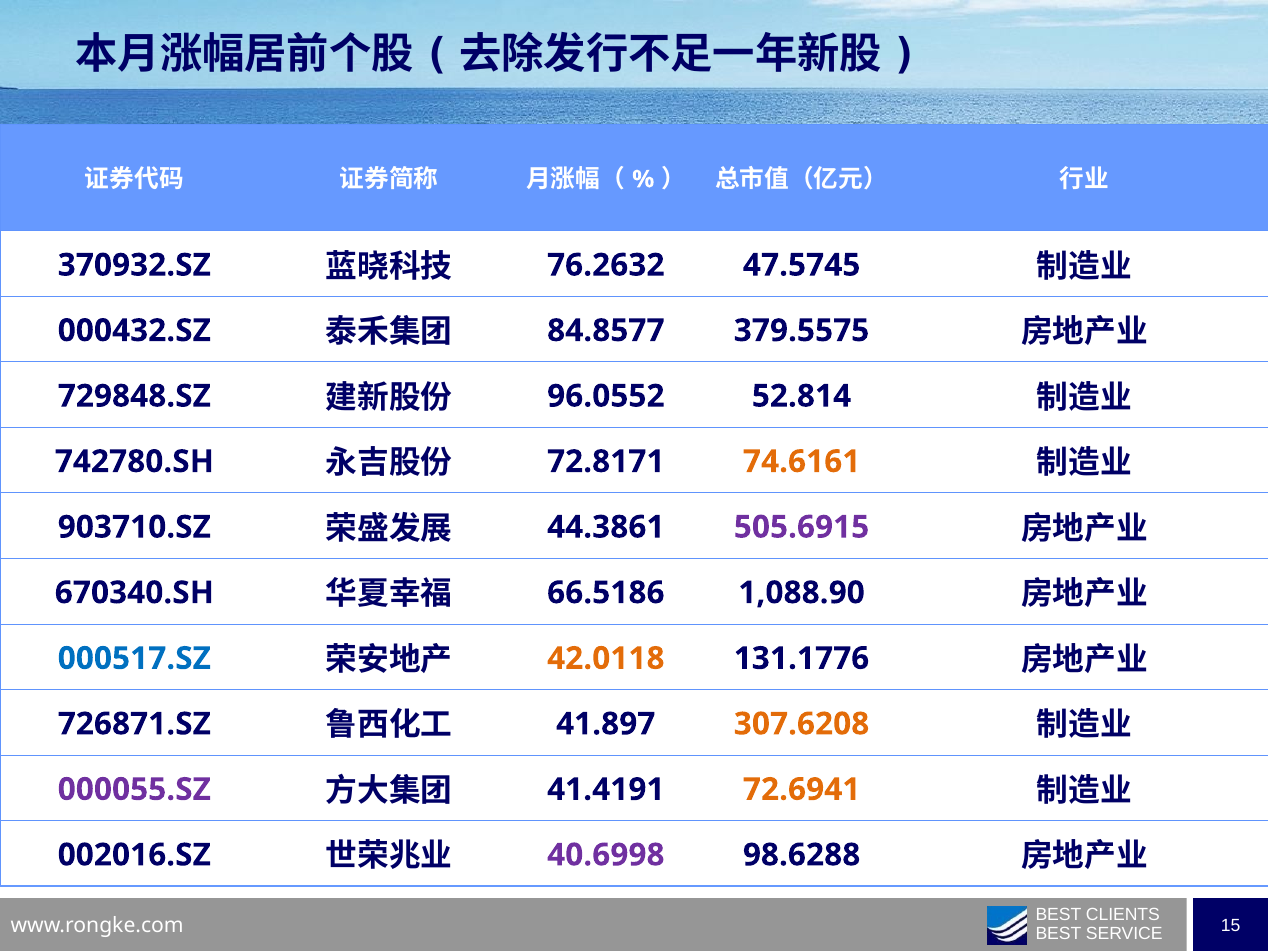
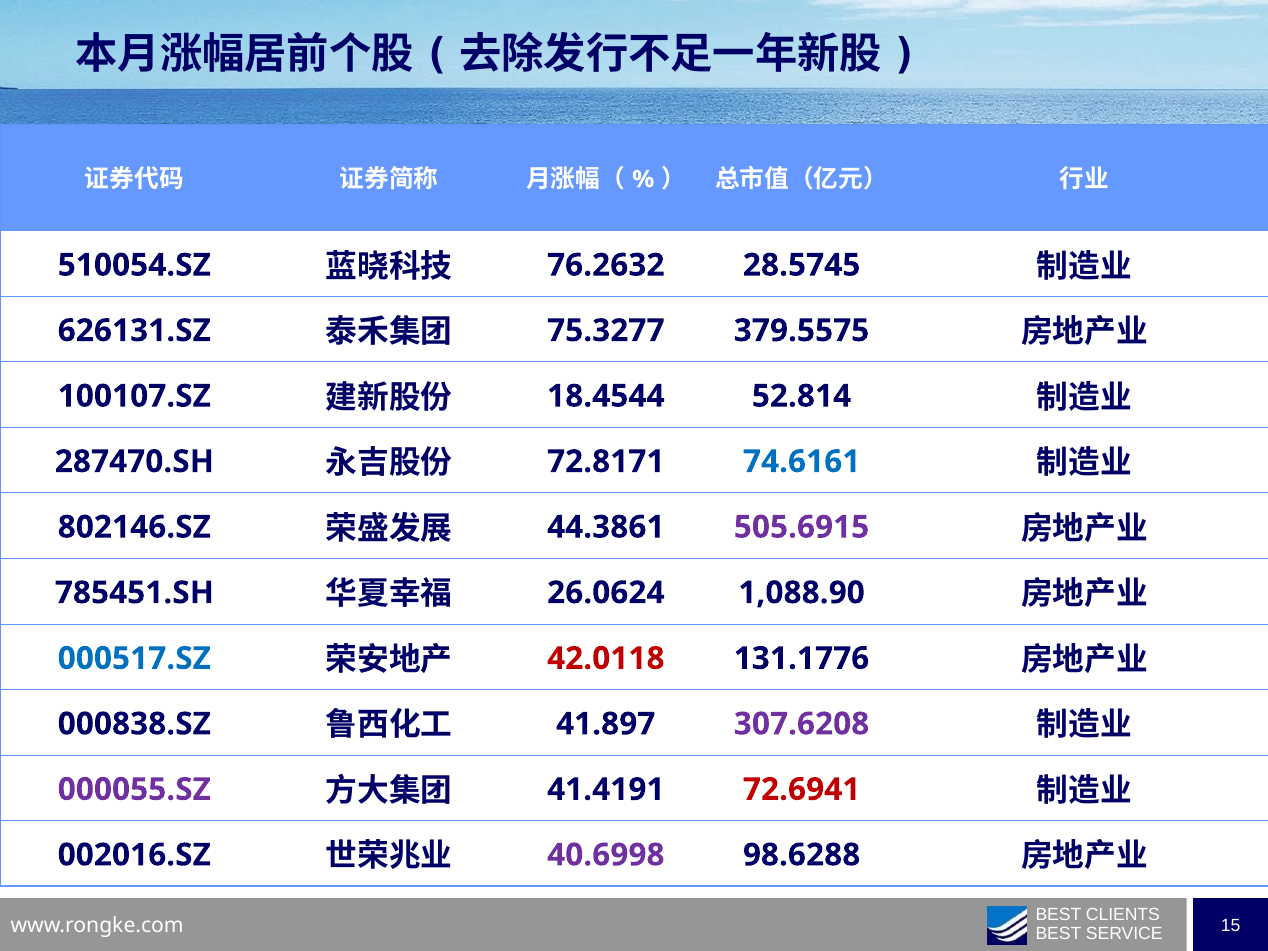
370932.SZ: 370932.SZ -> 510054.SZ (134, 265)
47.5745: 47.5745 -> 28.5745 (802, 265)
000432.SZ: 000432.SZ -> 626131.SZ (134, 331)
84.8577: 84.8577 -> 75.3277 (606, 331)
729848.SZ: 729848.SZ -> 100107.SZ (134, 396)
96.0552: 96.0552 -> 18.4544 (606, 396)
742780.SH: 742780.SH -> 287470.SH (134, 462)
74.6161 colour: orange -> blue (802, 462)
903710.SZ: 903710.SZ -> 802146.SZ (134, 527)
670340.SH: 670340.SH -> 785451.SH (134, 593)
66.5186: 66.5186 -> 26.0624 (606, 593)
42.0118 colour: orange -> red (606, 658)
726871.SZ: 726871.SZ -> 000838.SZ (134, 724)
307.6208 colour: orange -> purple (802, 724)
72.6941 colour: orange -> red (802, 789)
